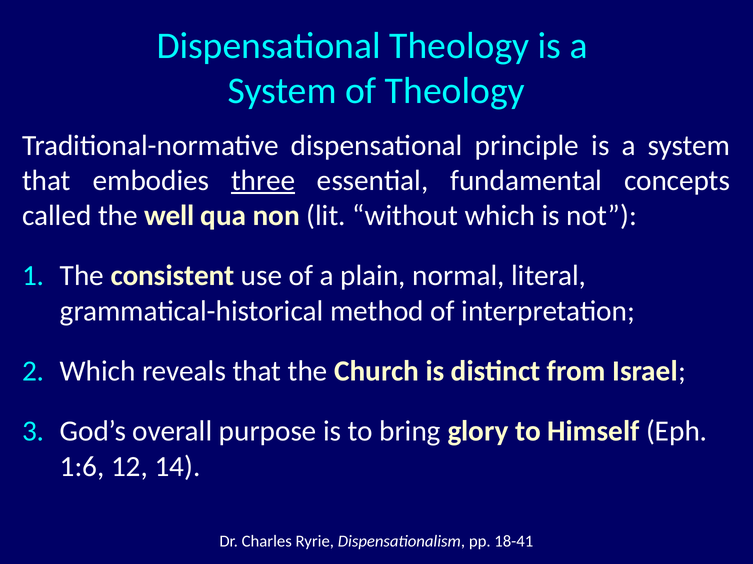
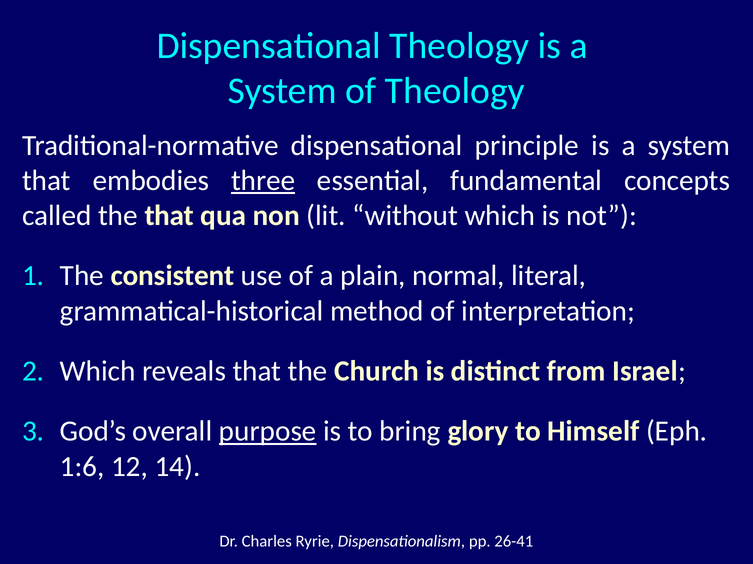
the well: well -> that (169, 216)
purpose underline: none -> present (268, 432)
18-41: 18-41 -> 26-41 (514, 542)
